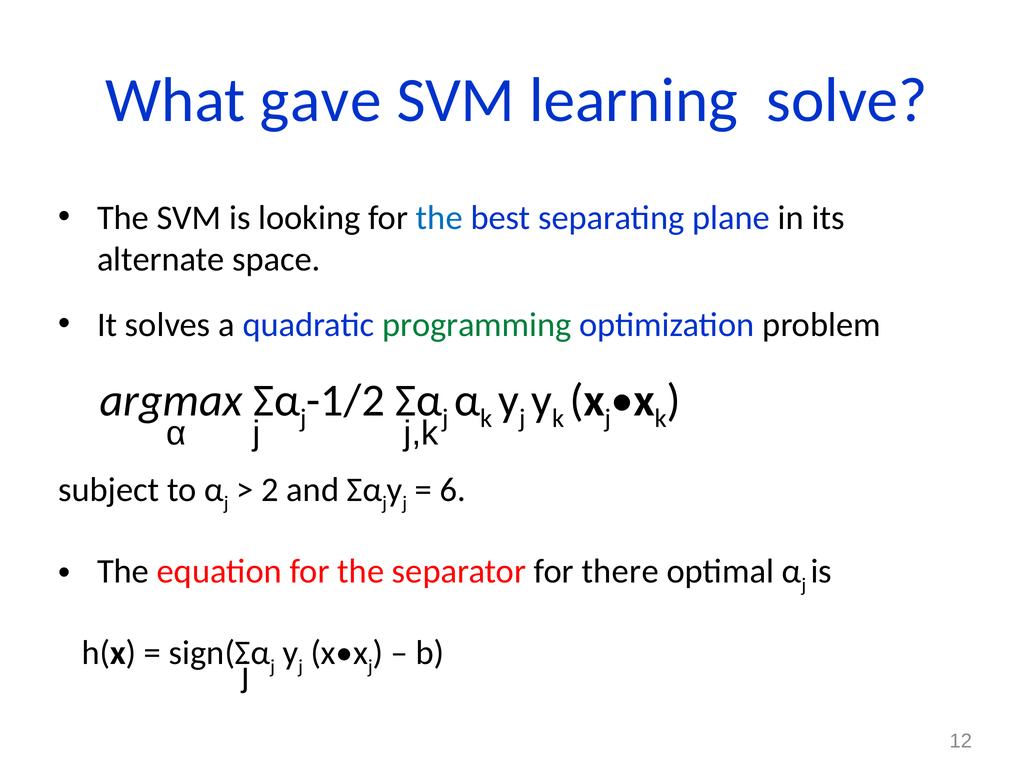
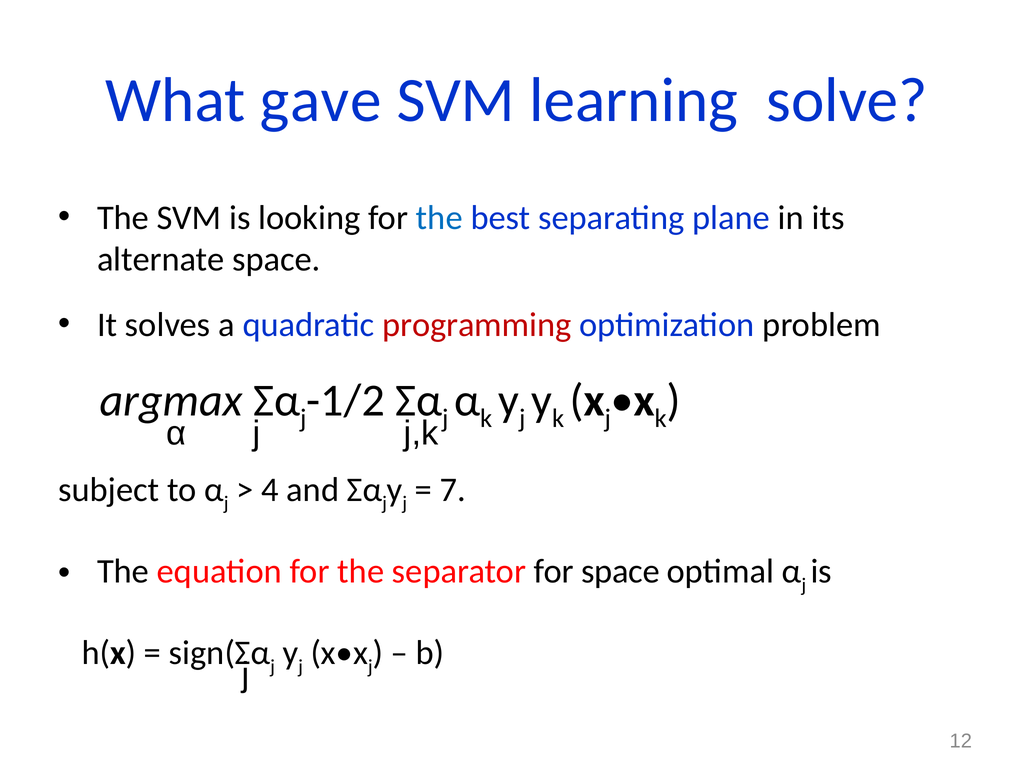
programming colour: green -> red (477, 325)
2: 2 -> 4 (270, 490)
6: 6 -> 7 (453, 490)
for there: there -> space (621, 571)
